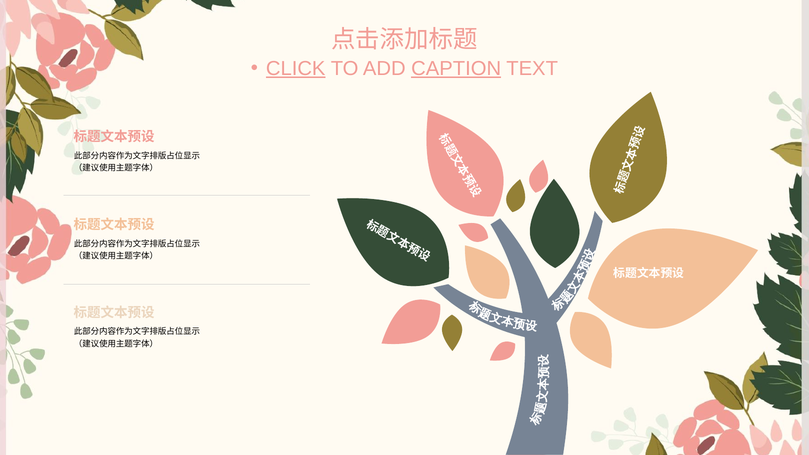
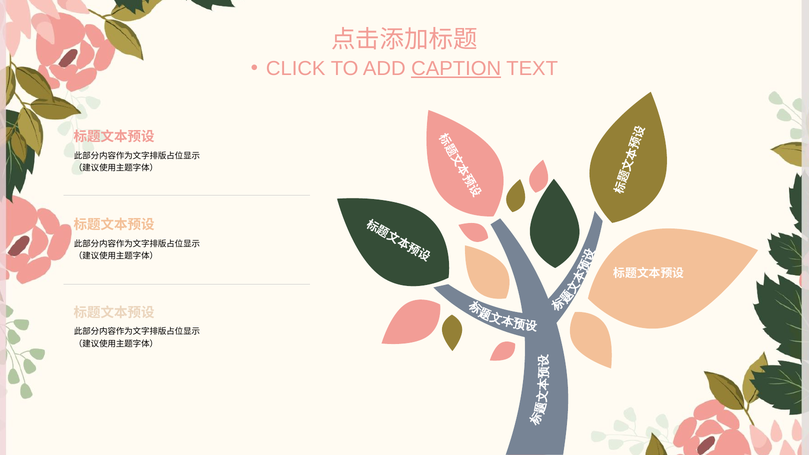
CLICK underline: present -> none (296, 69)
